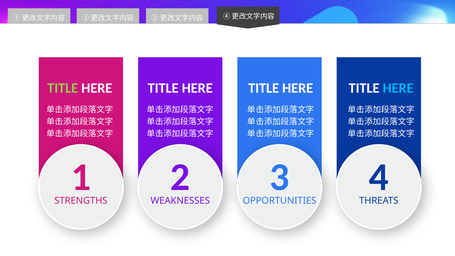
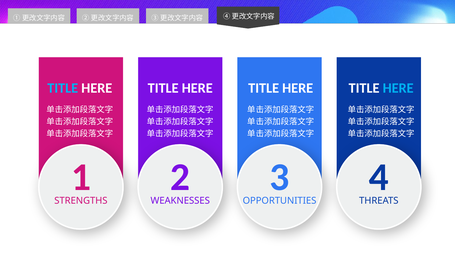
TITLE colour: light green -> light blue (63, 88)
